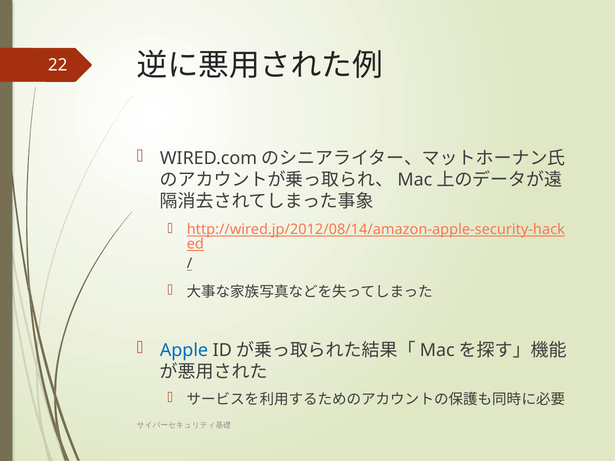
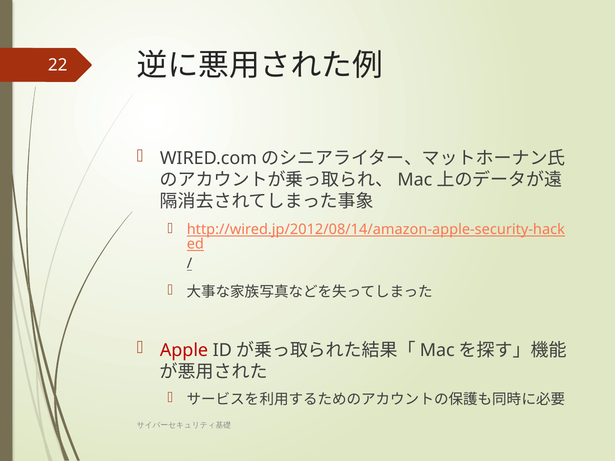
Apple colour: blue -> red (184, 351)
